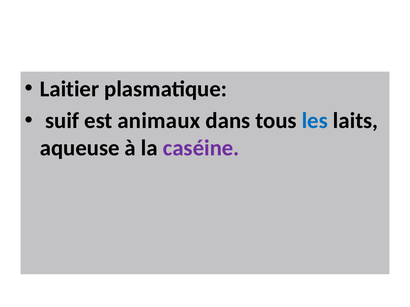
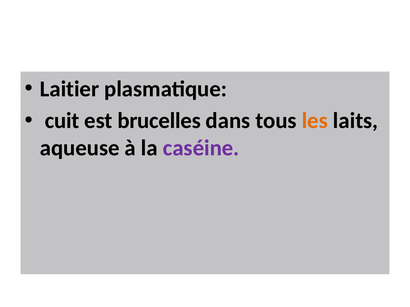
suif: suif -> cuit (62, 121)
animaux: animaux -> brucelles (159, 121)
les colour: blue -> orange (315, 121)
